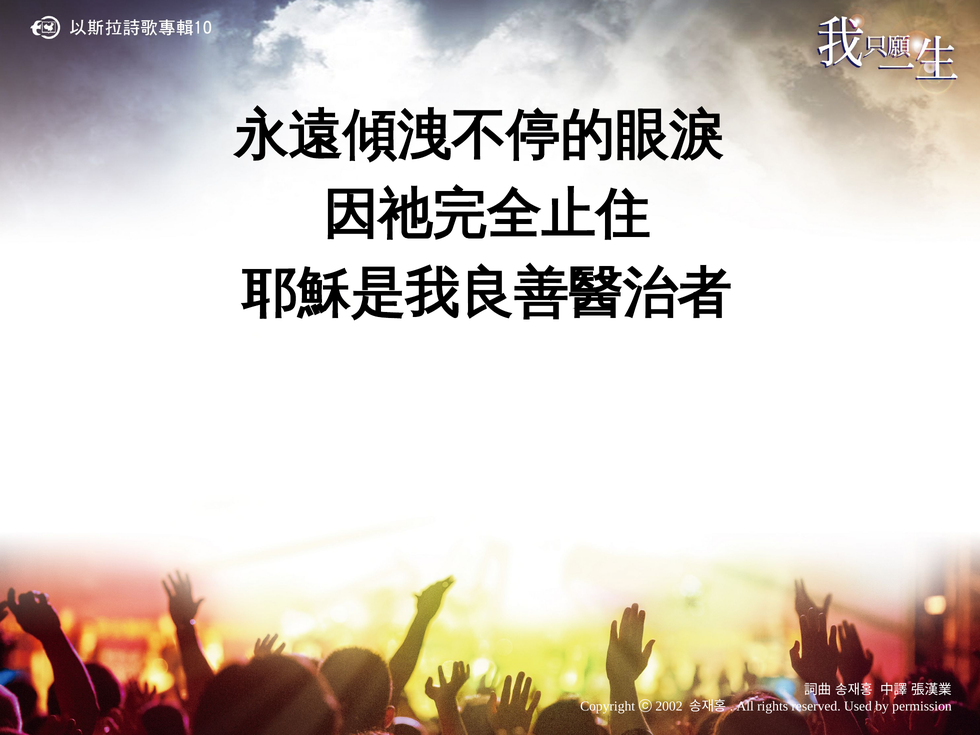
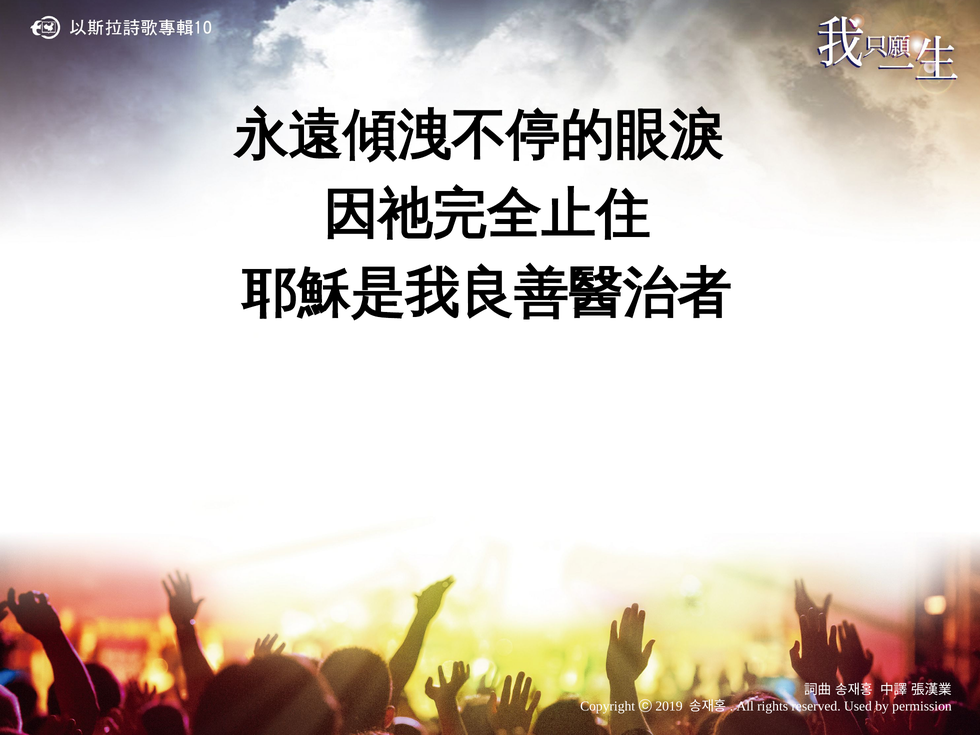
2002: 2002 -> 2019 (669, 706)
